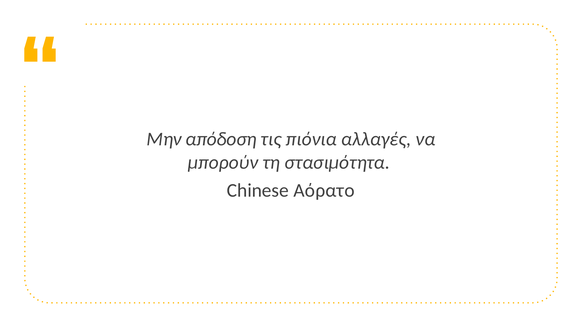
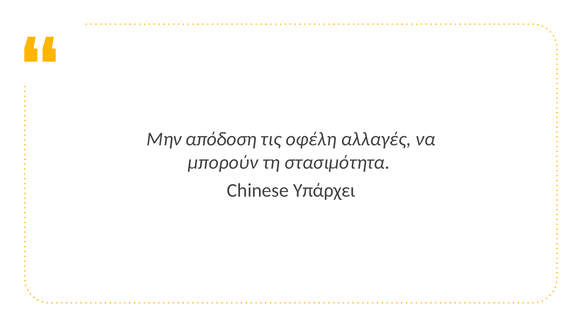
πιόνια: πιόνια -> οφέλη (311, 139)
Αόρατο: Αόρατο -> Υπάρχει (324, 191)
